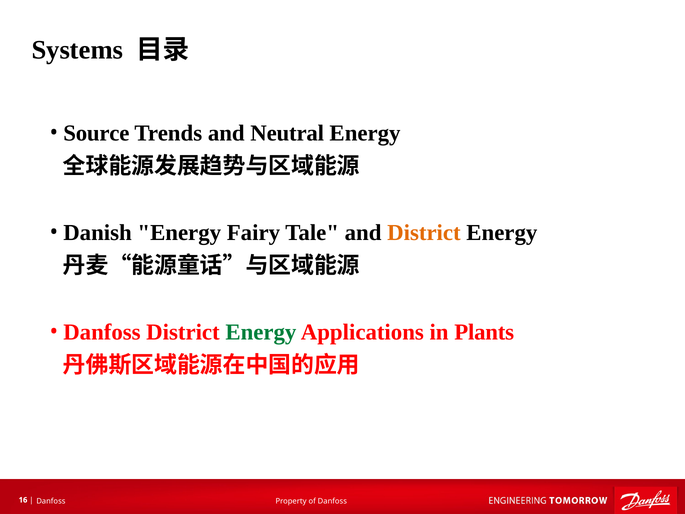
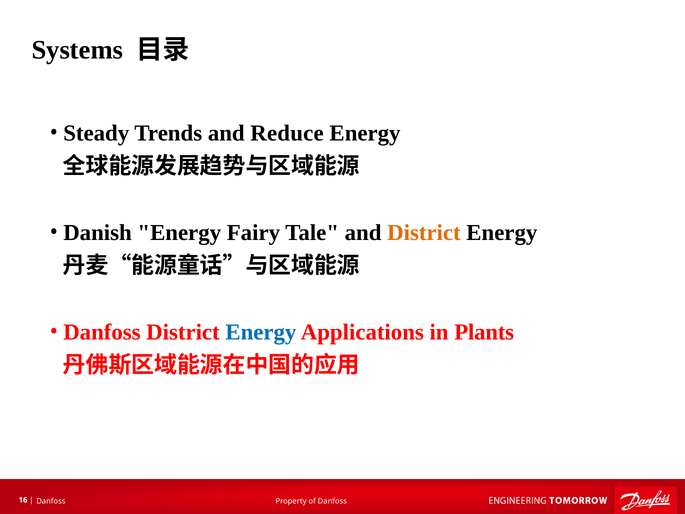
Source: Source -> Steady (96, 133)
Neutral: Neutral -> Reduce (287, 133)
Energy colour: green -> blue (261, 332)
